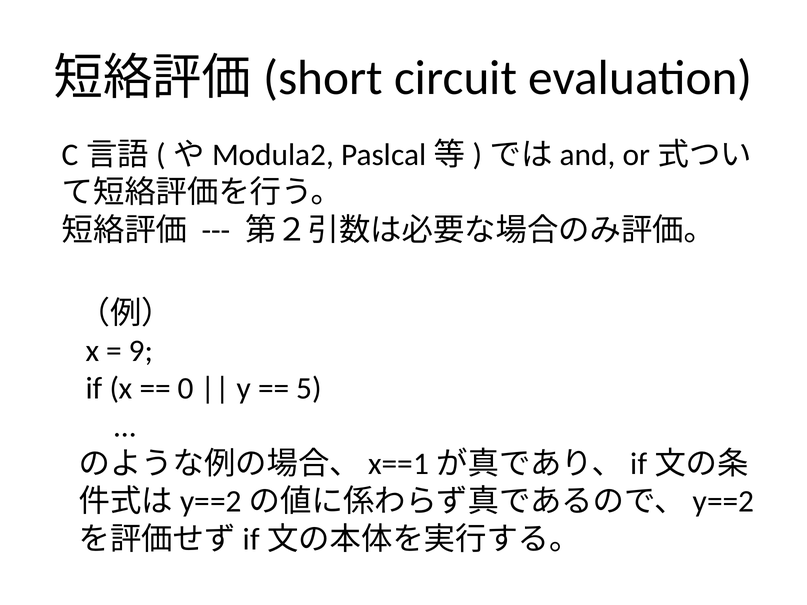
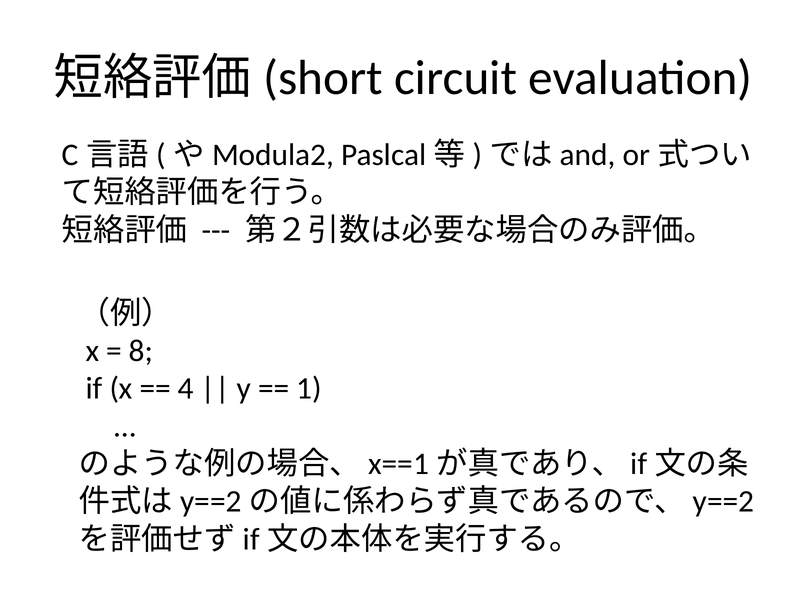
9: 9 -> 8 (141, 351)
0: 0 -> 4 (186, 389)
5: 5 -> 1 (309, 389)
